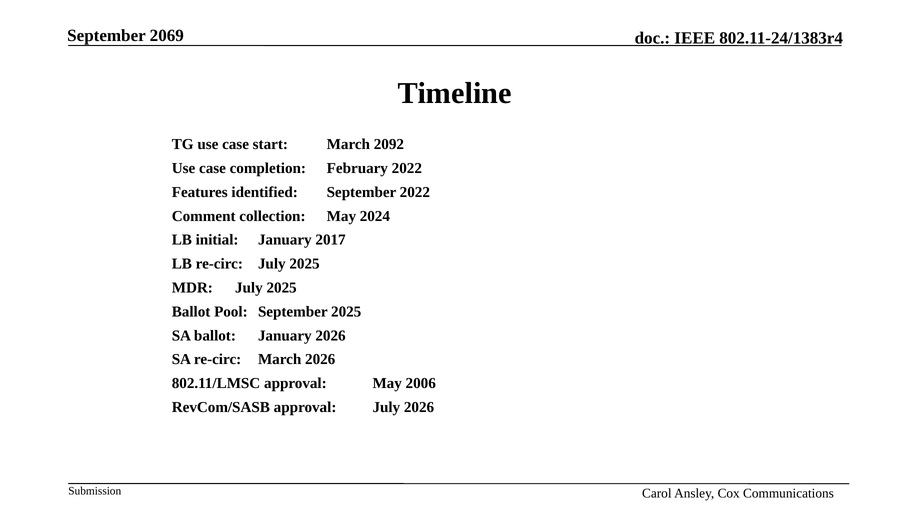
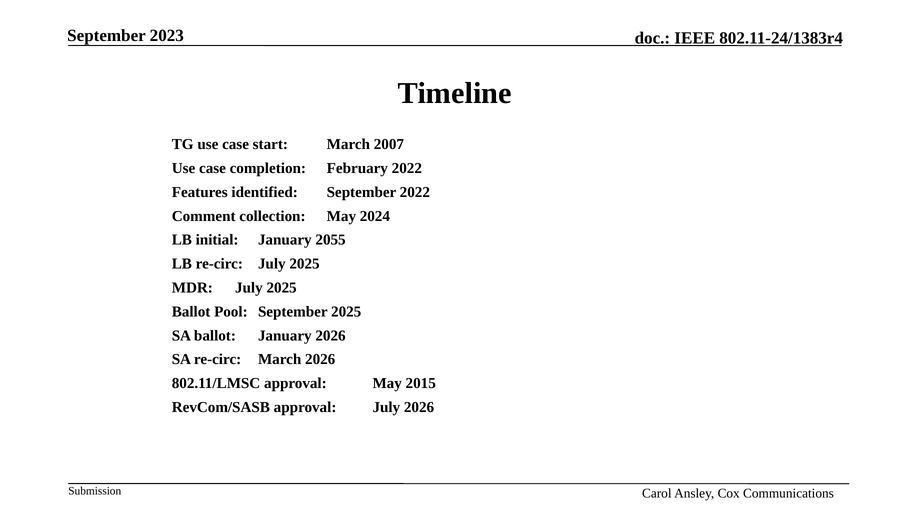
2069: 2069 -> 2023 (167, 35)
2092: 2092 -> 2007 (389, 144)
2017: 2017 -> 2055 (331, 240)
2006: 2006 -> 2015 (421, 383)
